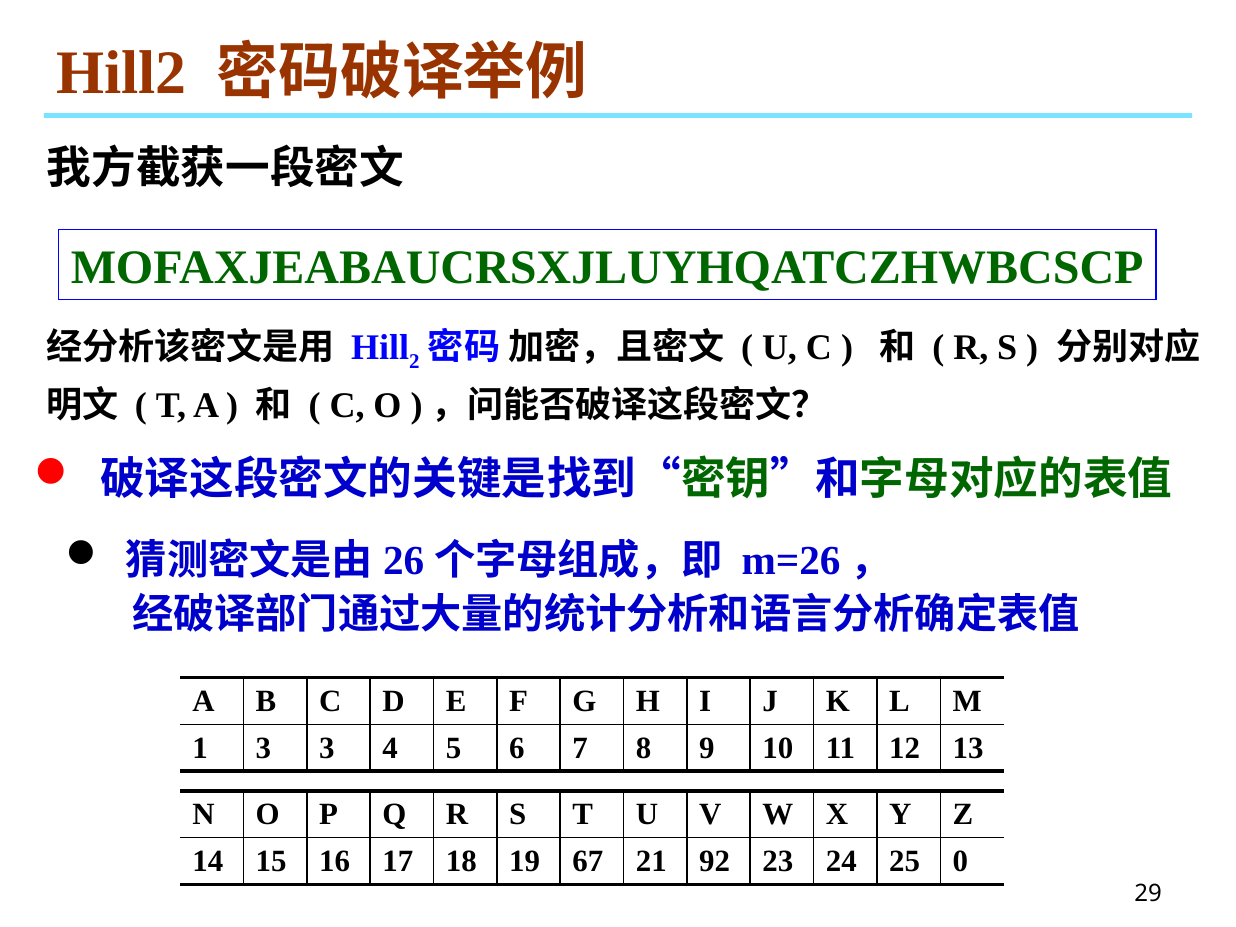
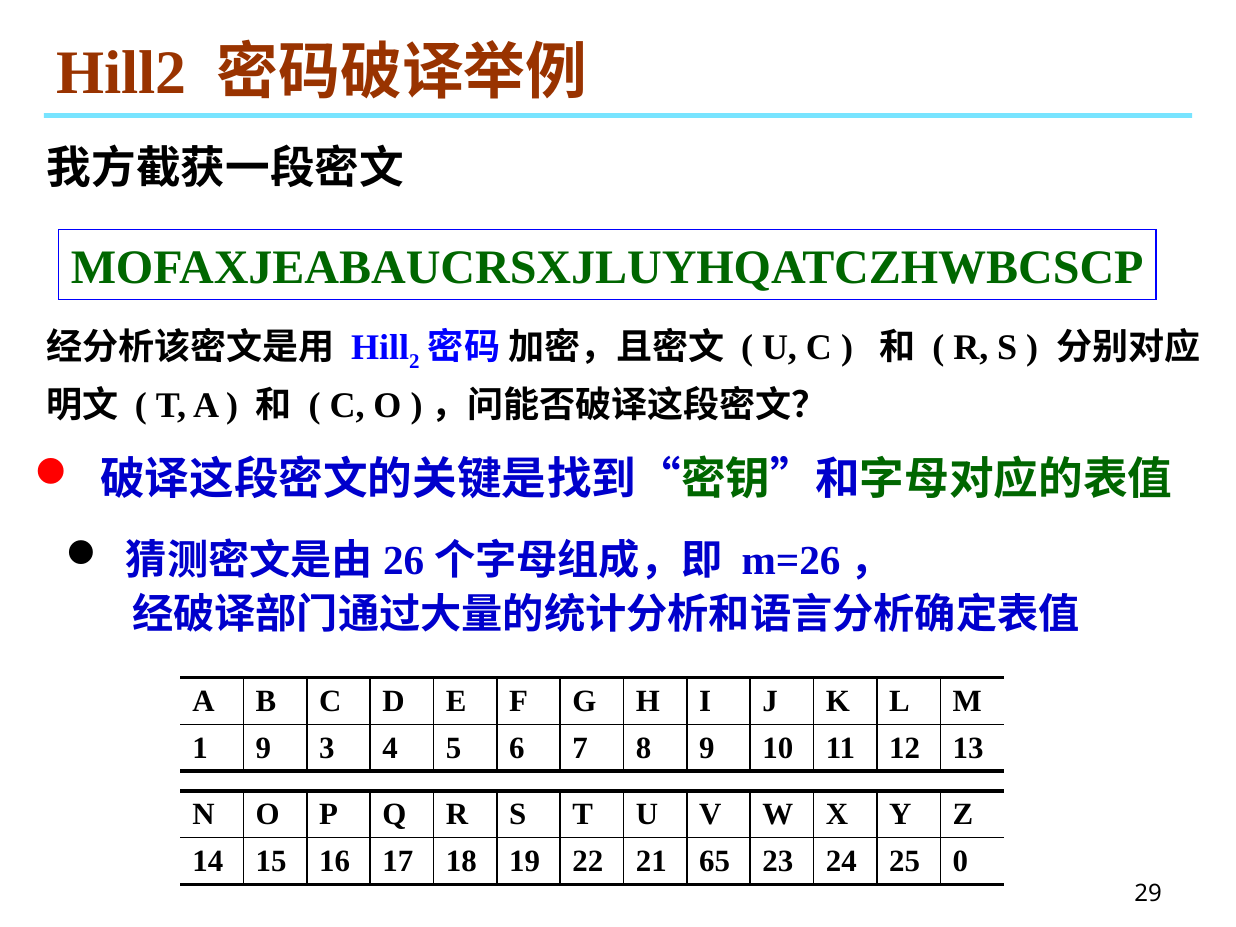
1 3: 3 -> 9 (263, 748)
67: 67 -> 22 (588, 861)
92: 92 -> 65 (715, 861)
